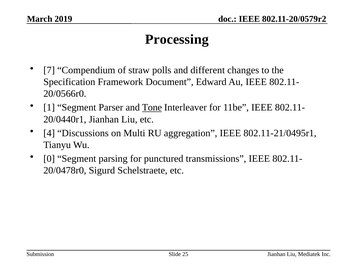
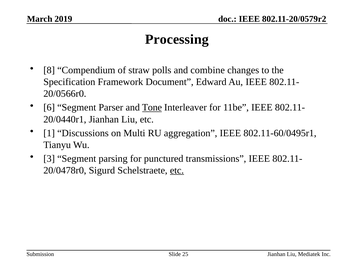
7: 7 -> 8 (49, 70)
different: different -> combine (208, 70)
1: 1 -> 6 (49, 108)
4: 4 -> 1 (49, 133)
802.11-21/0495r1: 802.11-21/0495r1 -> 802.11-60/0495r1 (280, 133)
0: 0 -> 3 (49, 159)
etc underline: none -> present (177, 171)
